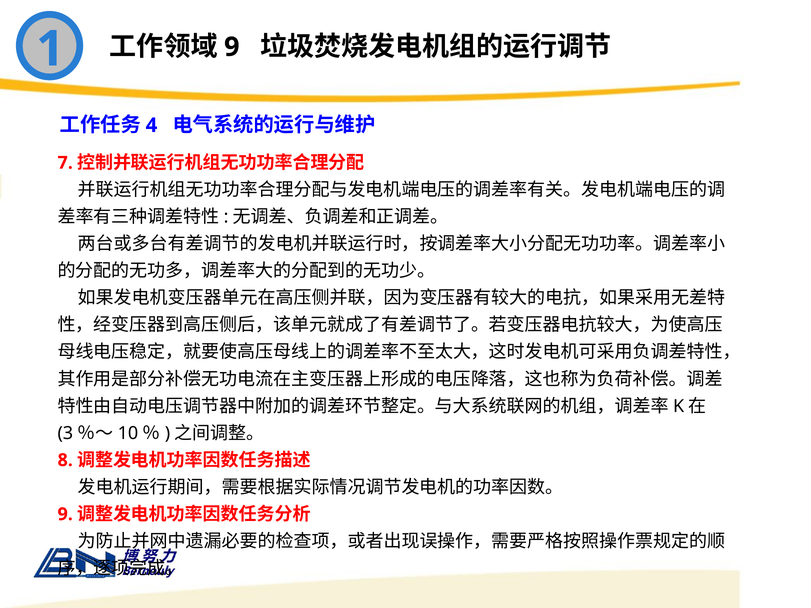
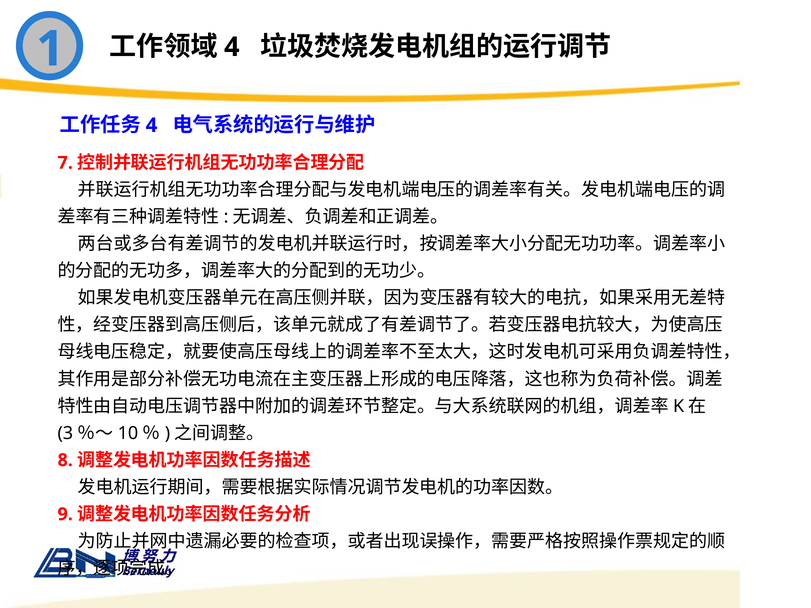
9: 9 -> 4 (232, 47)
